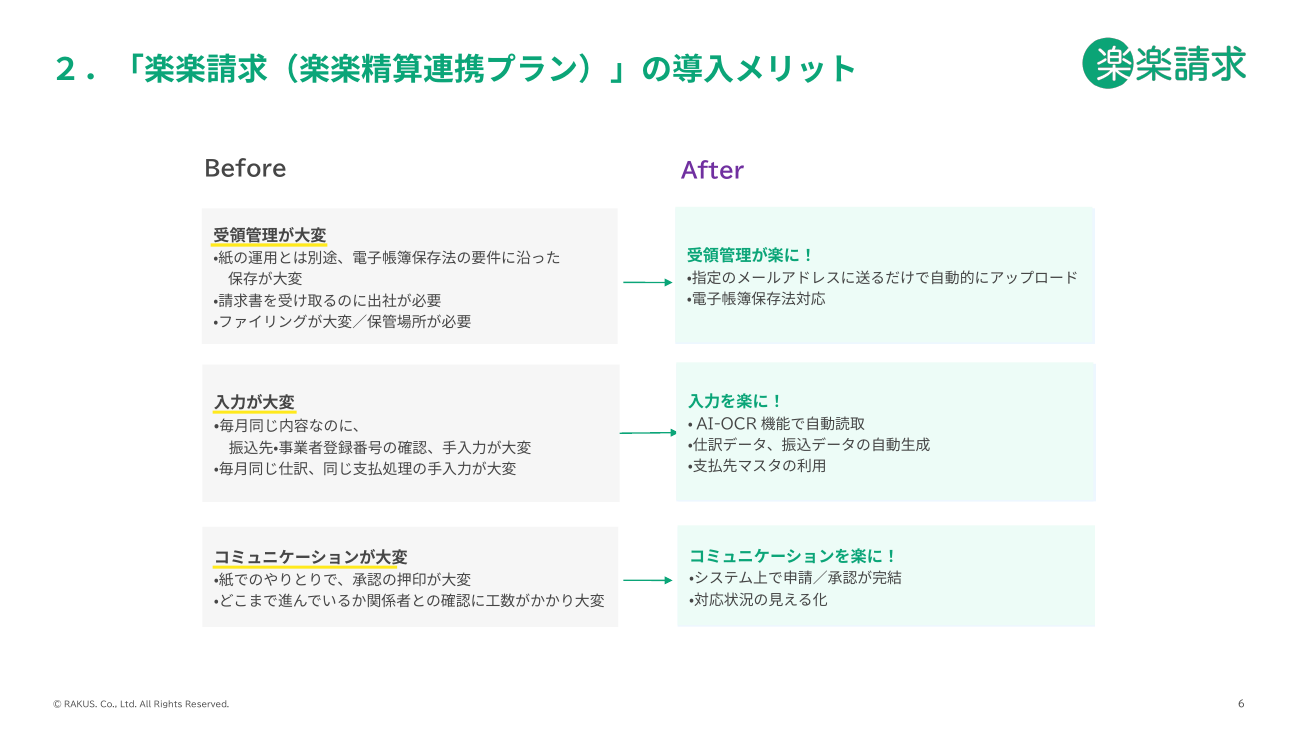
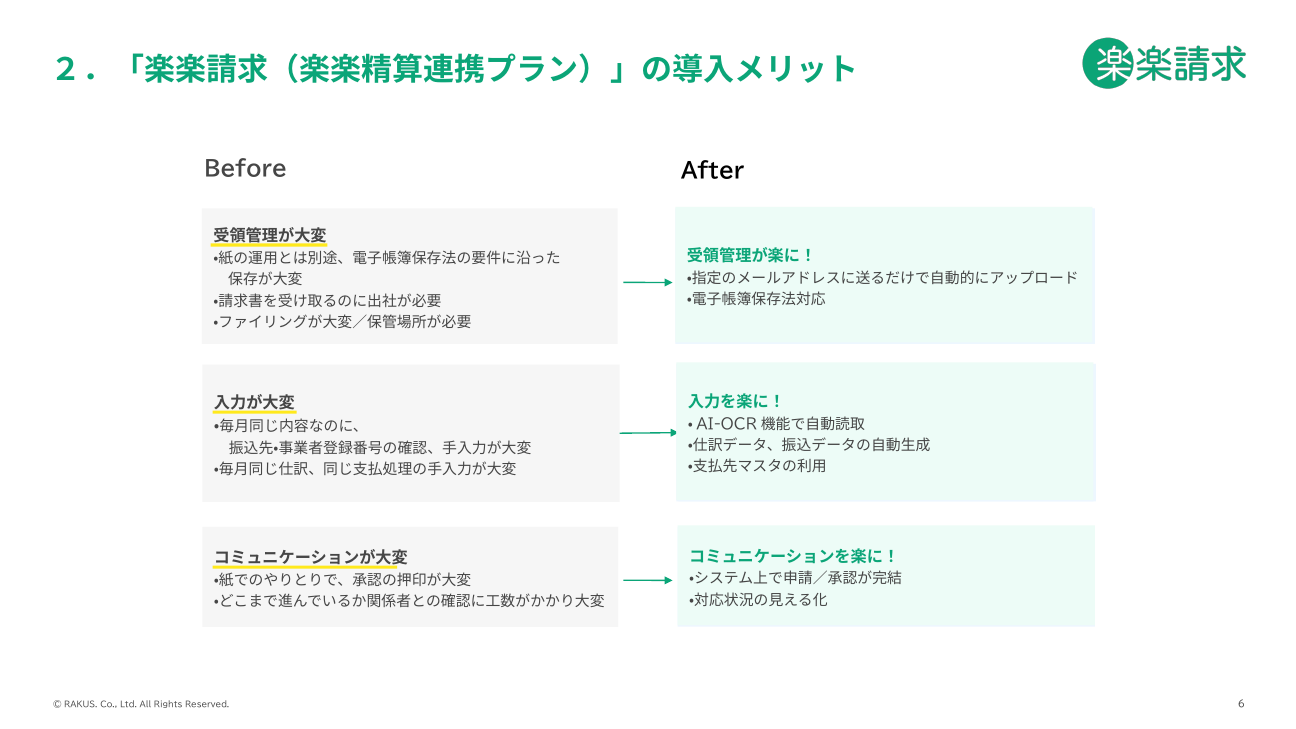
After colour: purple -> black (713, 171)
